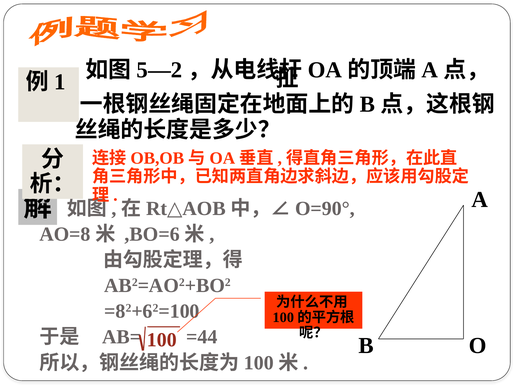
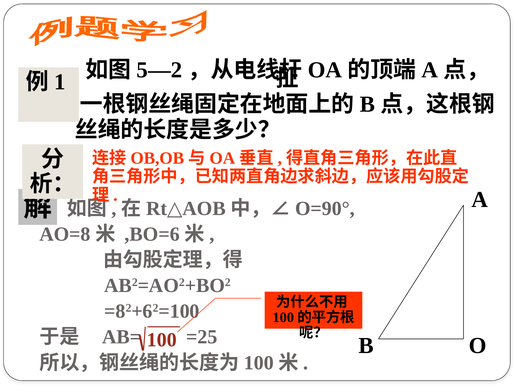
=44: =44 -> =25 (202, 337)
